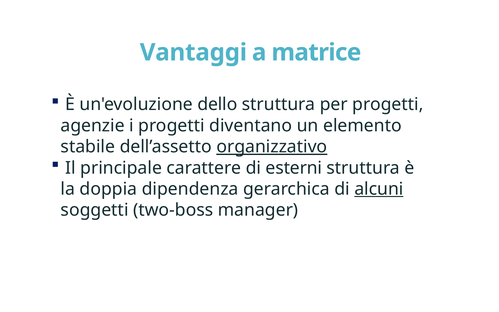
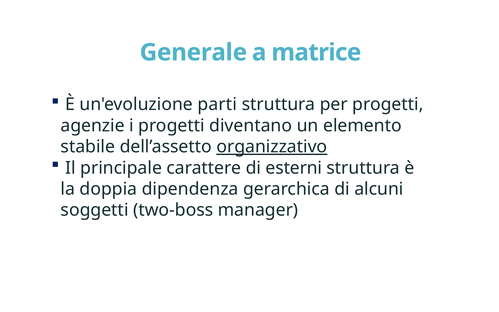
Vantaggi: Vantaggi -> Generale (193, 52)
dello: dello -> parti (217, 104)
alcuni underline: present -> none (379, 189)
